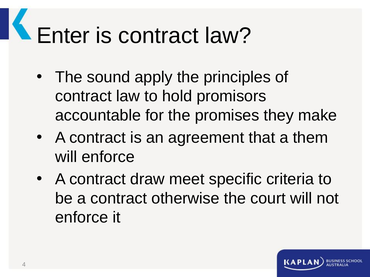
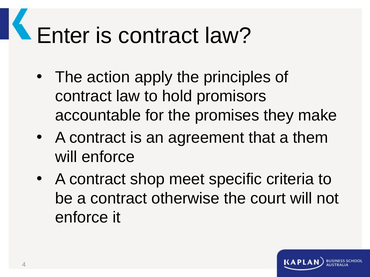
sound: sound -> action (109, 77)
draw: draw -> shop (147, 179)
